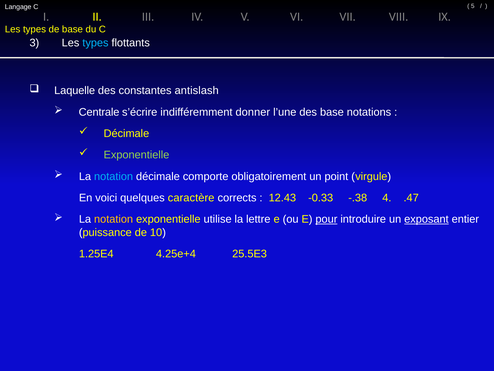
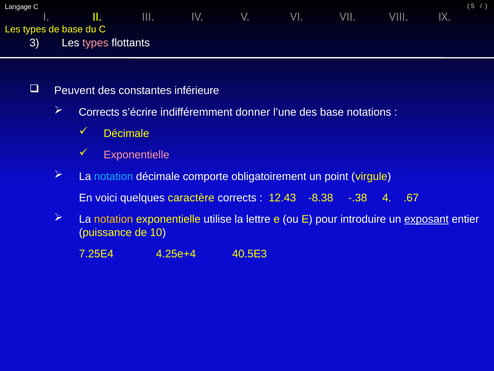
types colour: light blue -> pink (95, 43)
Laquelle: Laquelle -> Peuvent (75, 91)
antislash: antislash -> inférieure (197, 91)
Centrale: Centrale -> Corrects (99, 112)
Exponentielle colour: light green -> pink (136, 155)
-0.33: -0.33 -> -8.38 (321, 198)
.47: .47 -> .67 (411, 198)
pour underline: present -> none (326, 219)
1.25E4: 1.25E4 -> 7.25E4 (96, 254)
25.5E3: 25.5E3 -> 40.5E3 (250, 254)
